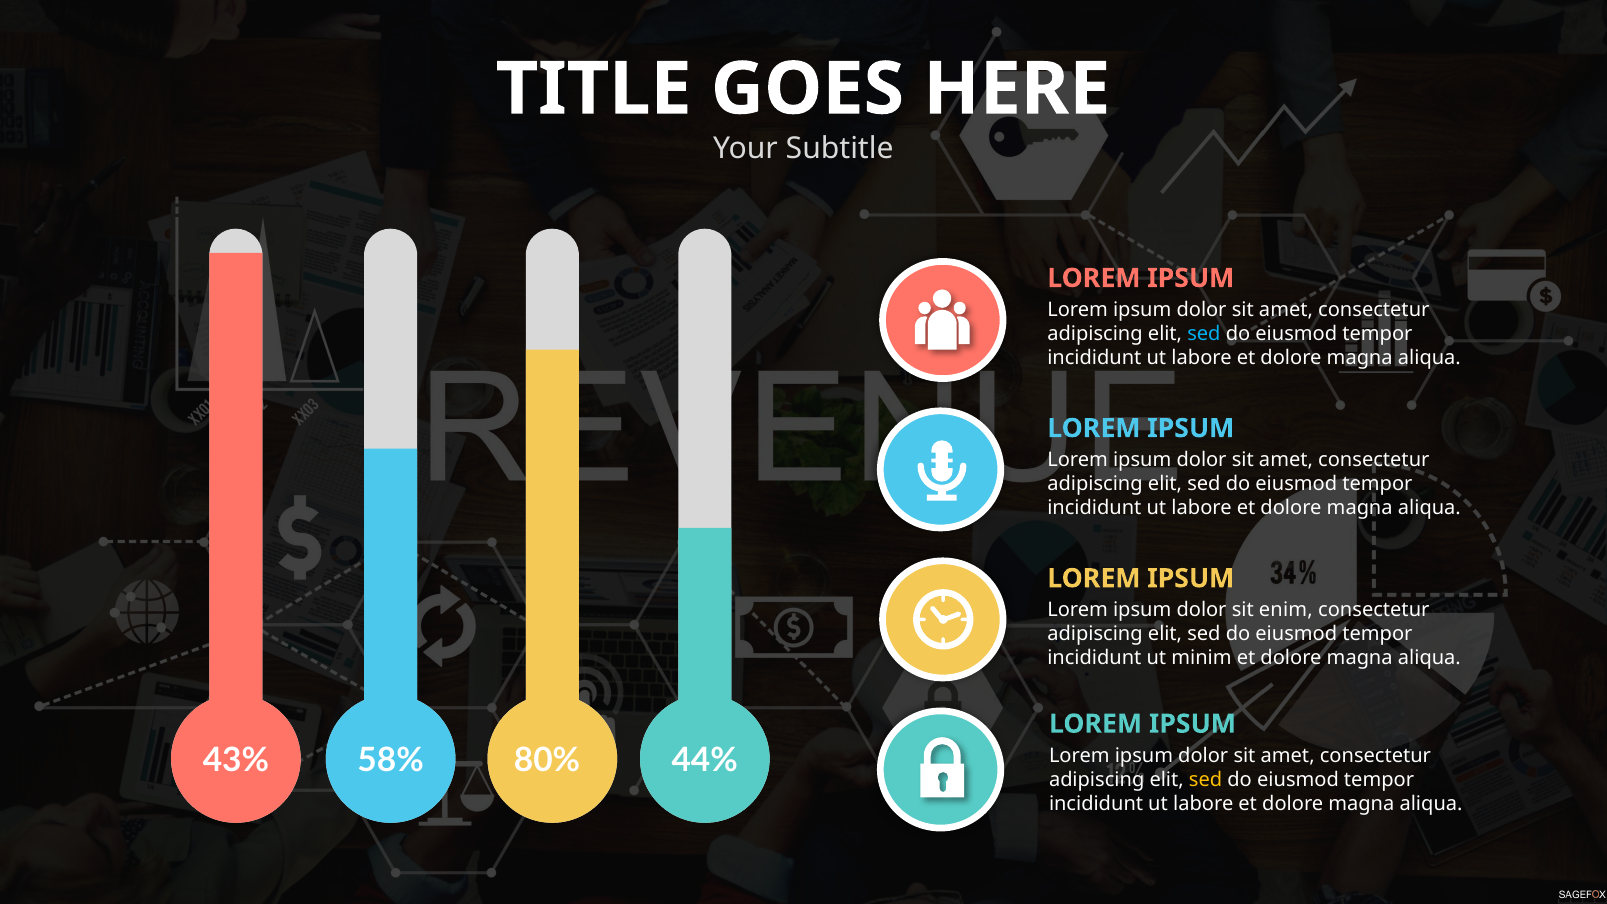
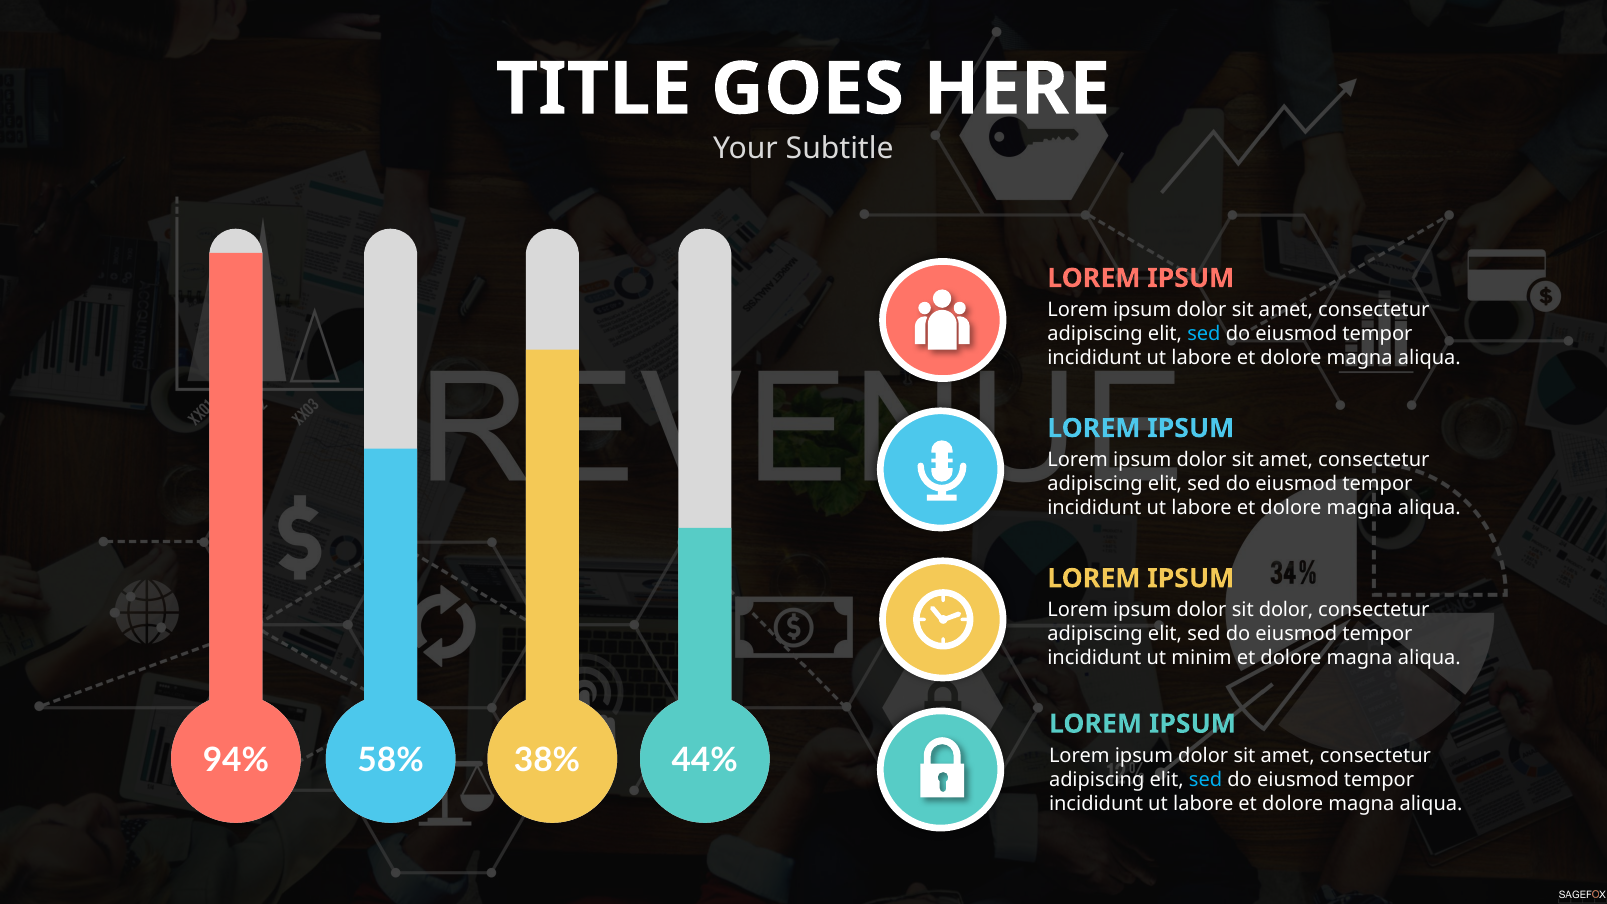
sit enim: enim -> dolor (1286, 610)
43%: 43% -> 94% (236, 760)
80%: 80% -> 38% (547, 760)
sed colour: yellow -> light blue (1206, 780)
